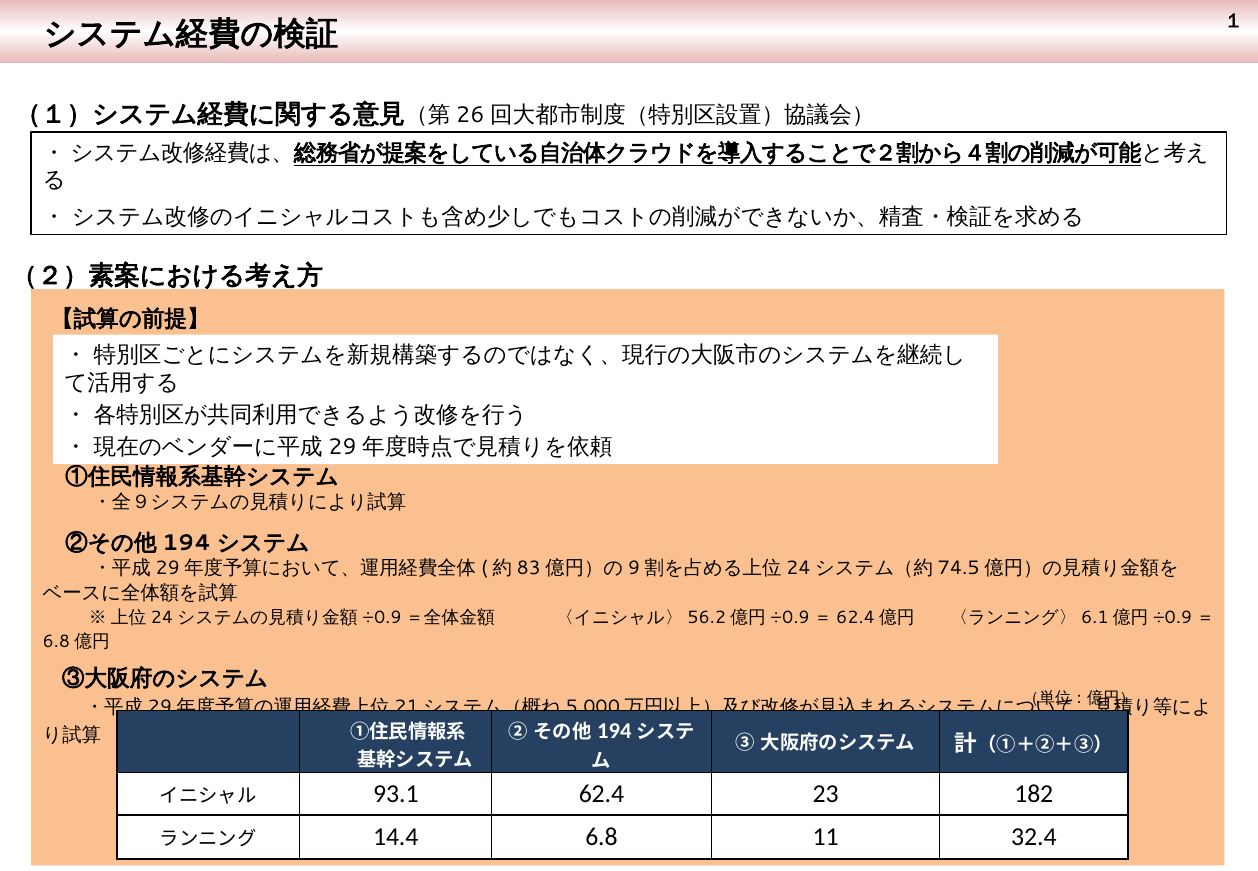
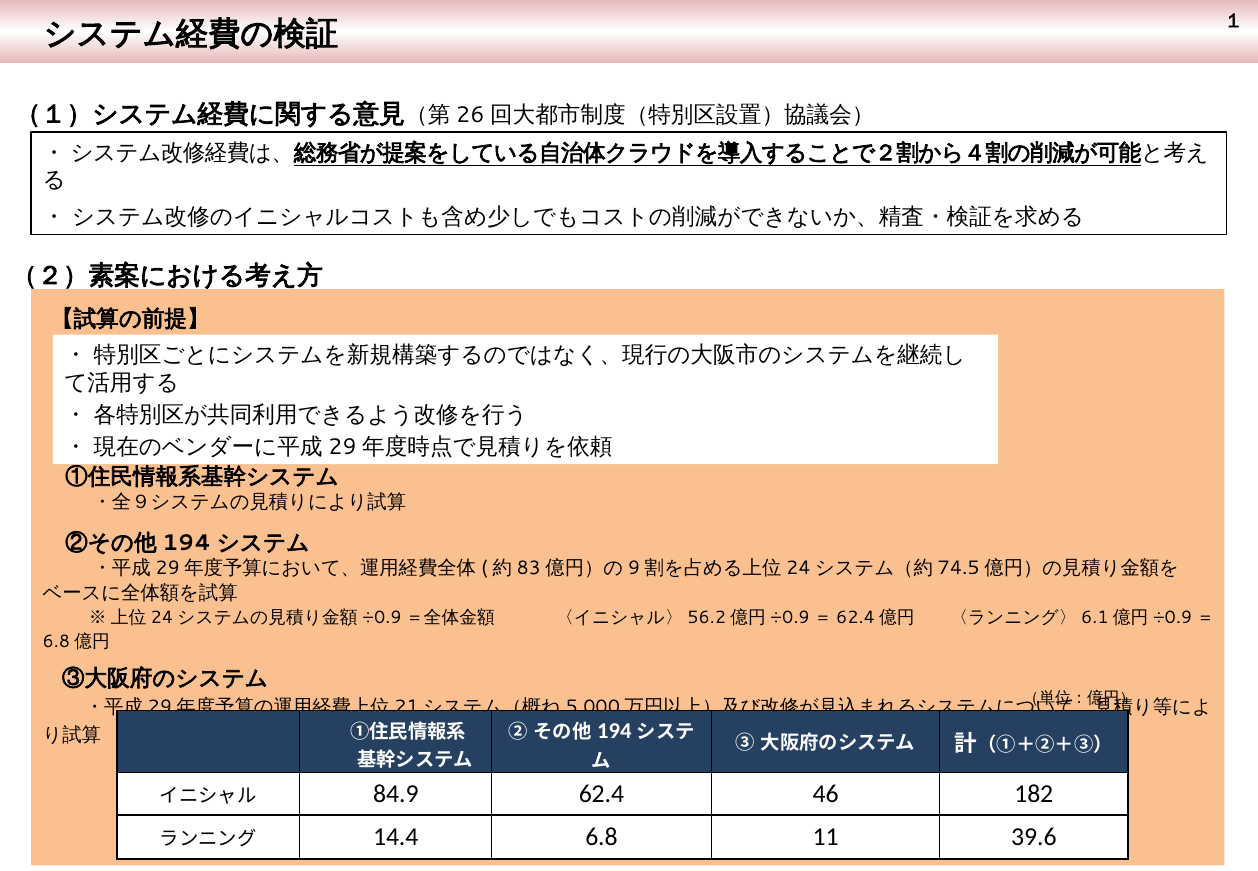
93.1: 93.1 -> 84.9 (396, 794)
23: 23 -> 46 (826, 794)
32.4: 32.4 -> 39.6 (1034, 837)
